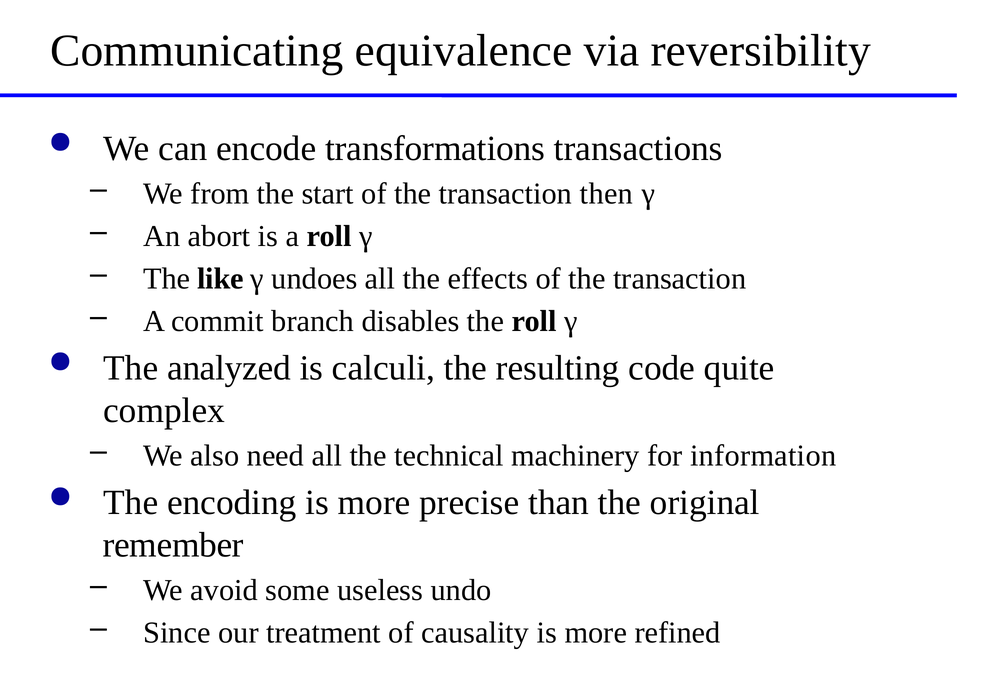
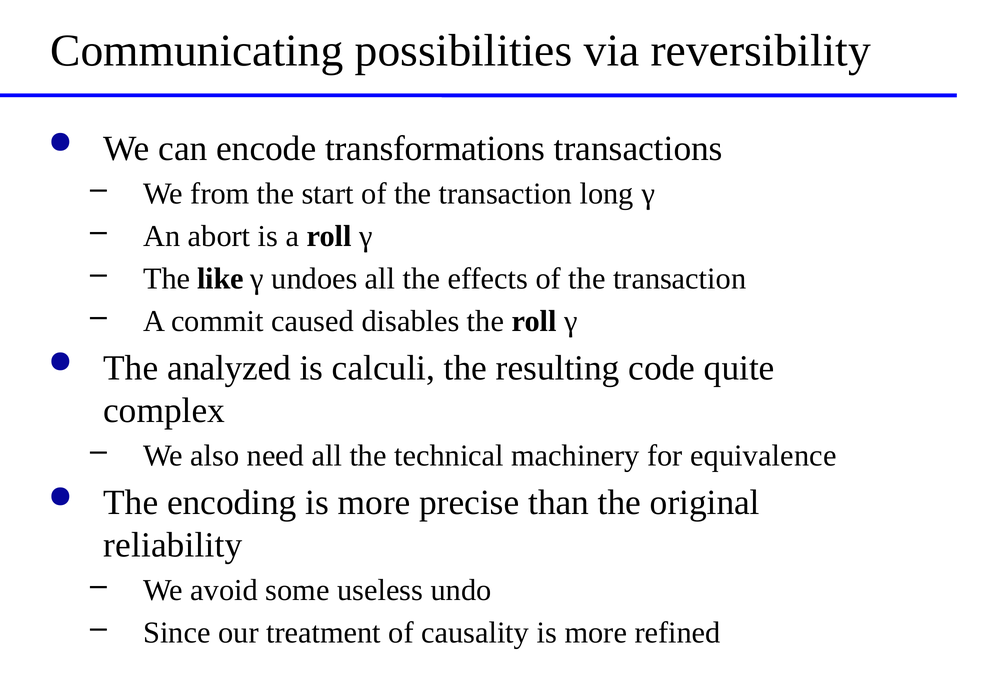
equivalence: equivalence -> possibilities (464, 51)
then: then -> long (607, 194)
branch: branch -> caused (313, 321)
information: information -> equivalence (763, 456)
remember: remember -> reliability (173, 546)
